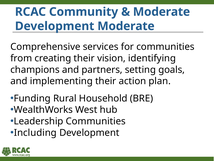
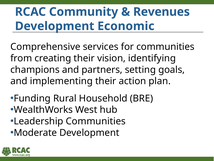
Moderate: Moderate -> Revenues (161, 12)
Development Moderate: Moderate -> Economic (126, 26)
Including: Including -> Moderate (35, 132)
